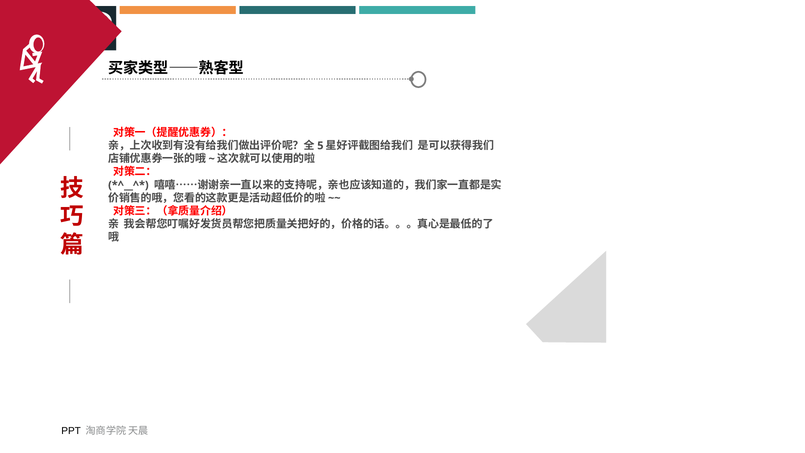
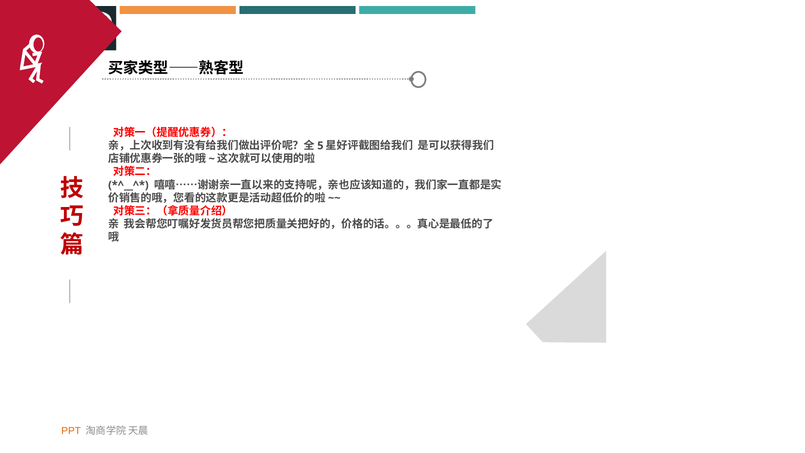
PPT colour: black -> orange (71, 431)
